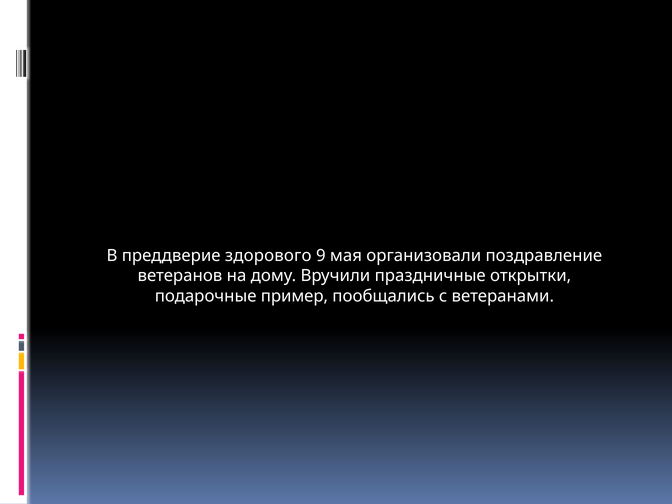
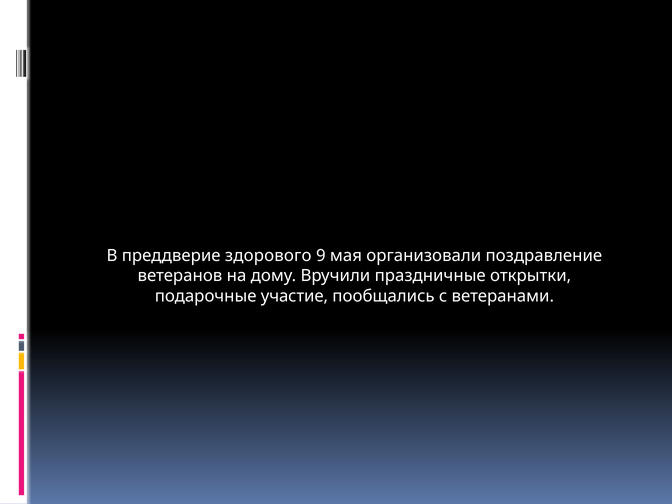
пример: пример -> участие (294, 296)
